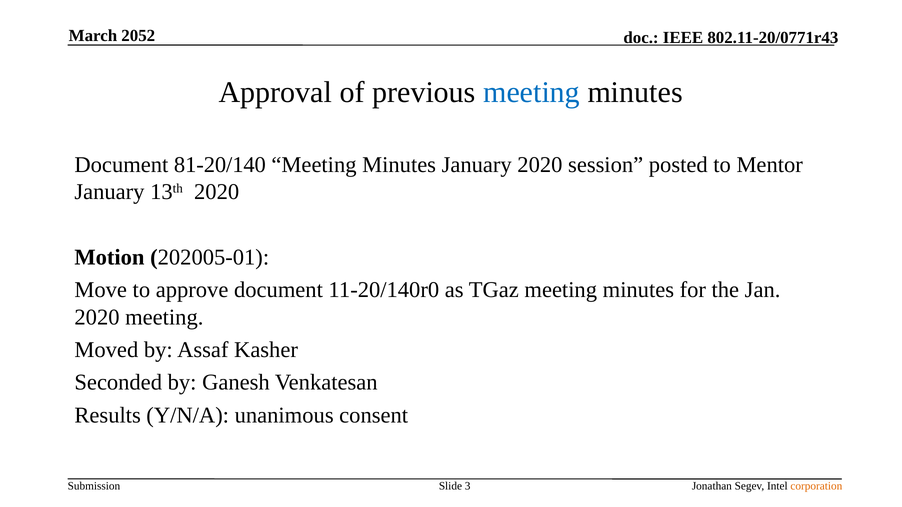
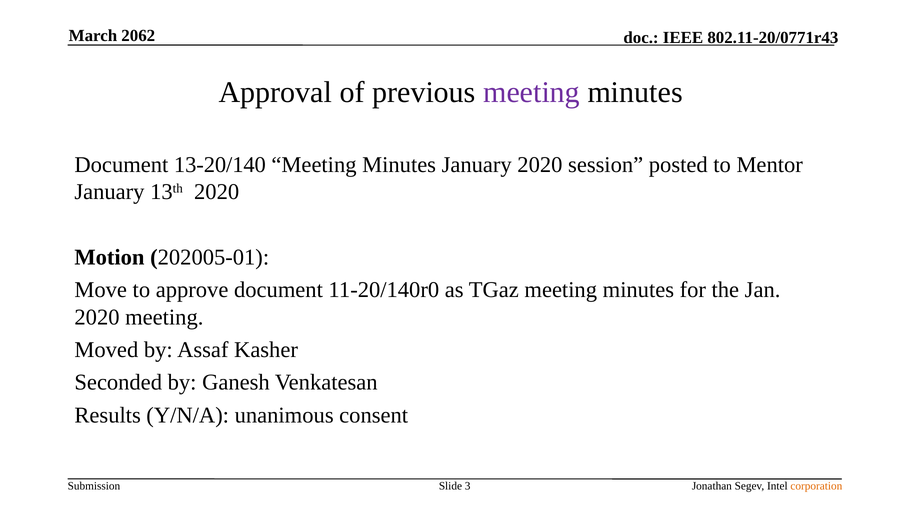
2052: 2052 -> 2062 (138, 36)
meeting colour: blue -> purple (532, 92)
81-20/140: 81-20/140 -> 13-20/140 (220, 165)
